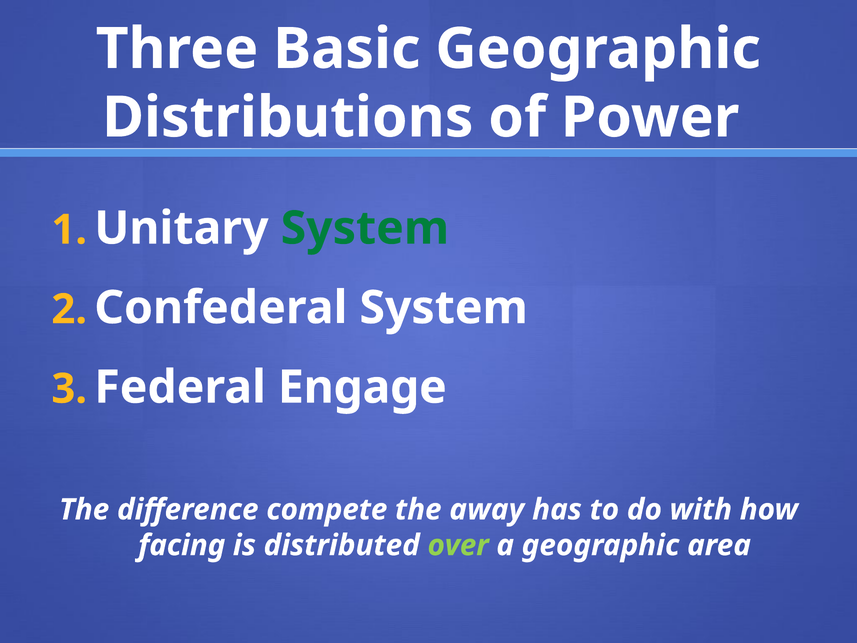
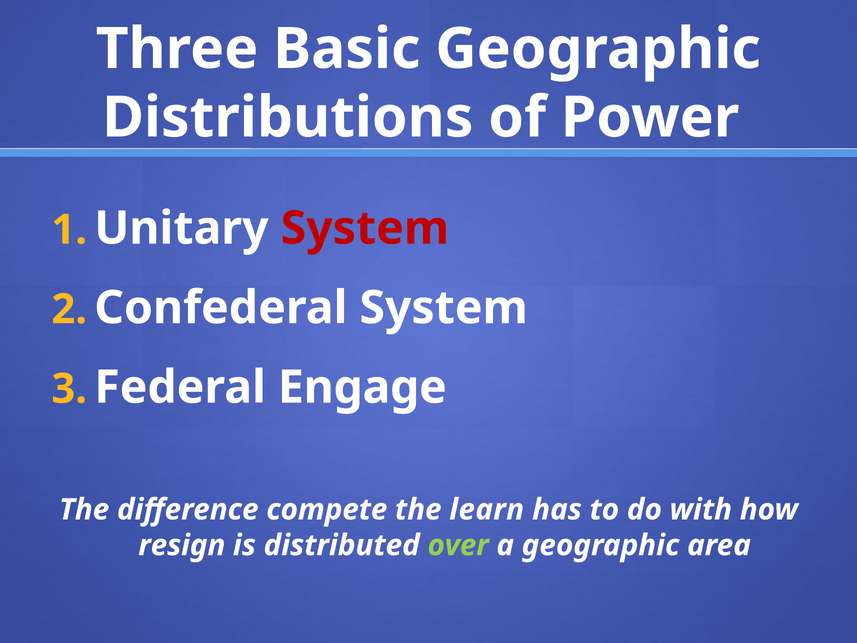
System colour: green -> red (365, 228)
away: away -> learn (487, 509)
facing: facing -> resign (182, 545)
